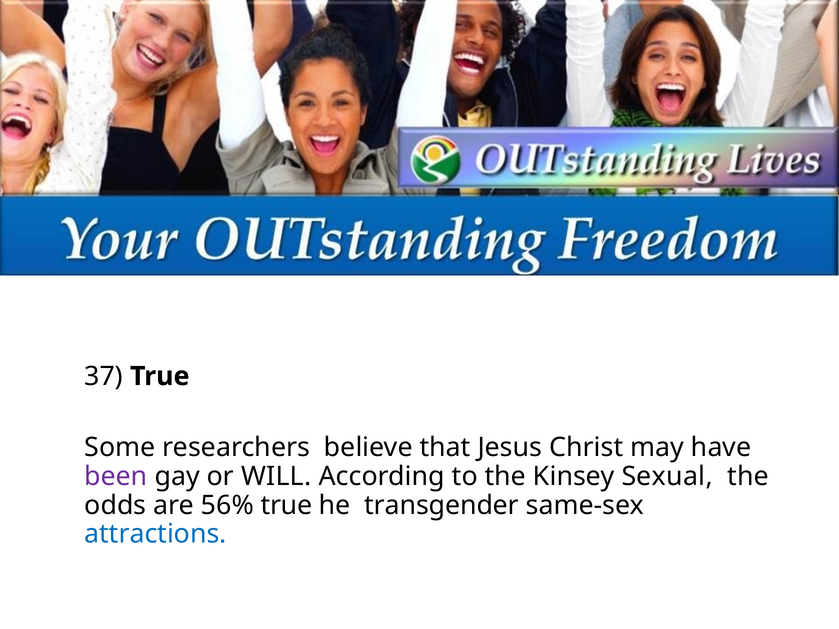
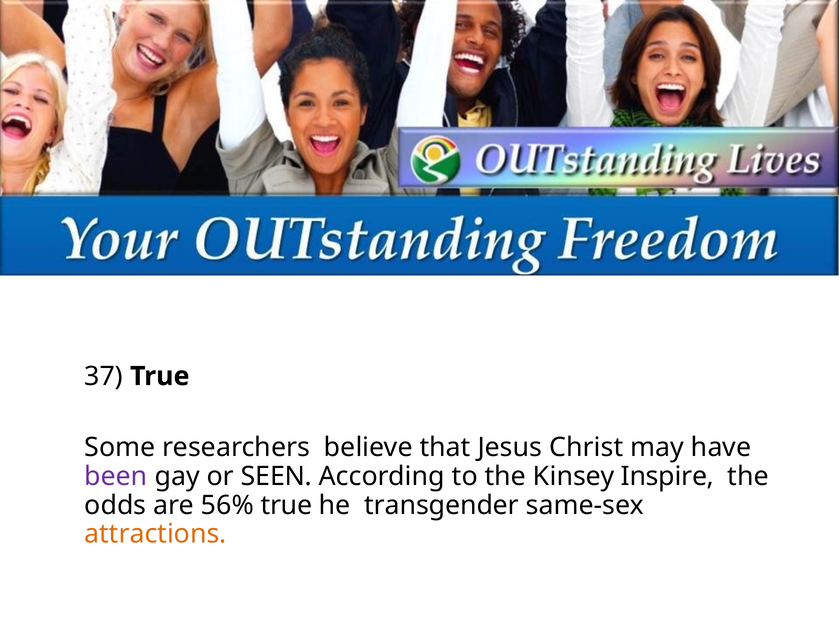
WILL: WILL -> SEEN (277, 476)
Sexual: Sexual -> Inspire (667, 476)
attractions colour: blue -> orange (155, 534)
